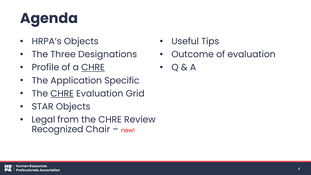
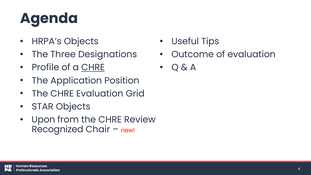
Specific: Specific -> Position (122, 81)
CHRE underline: present -> none (62, 94)
Legal: Legal -> Upon (43, 120)
